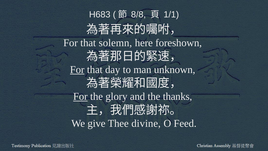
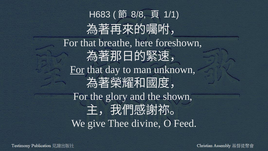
solemn: solemn -> breathe (115, 43)
For underline: present -> none (80, 96)
thanks: thanks -> shown (178, 96)
